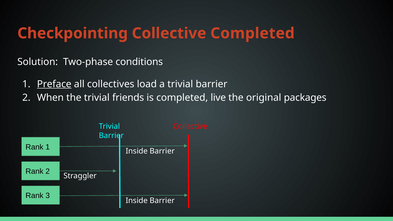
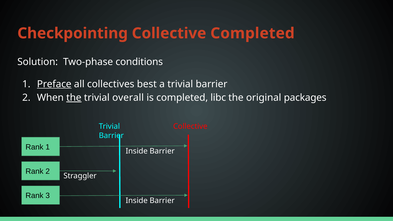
load: load -> best (147, 84)
the underline: none -> present (74, 98)
friends: friends -> overall (128, 98)
live: live -> libc (218, 98)
